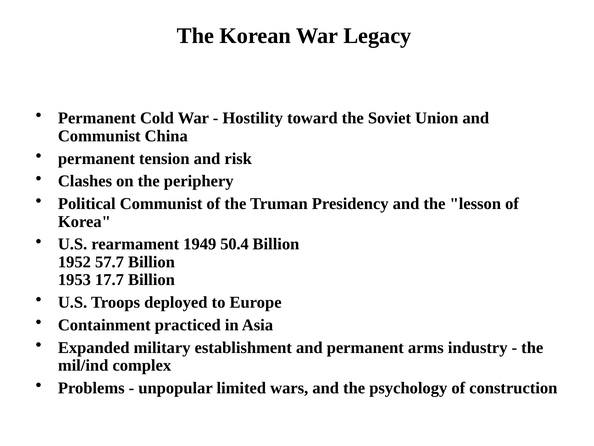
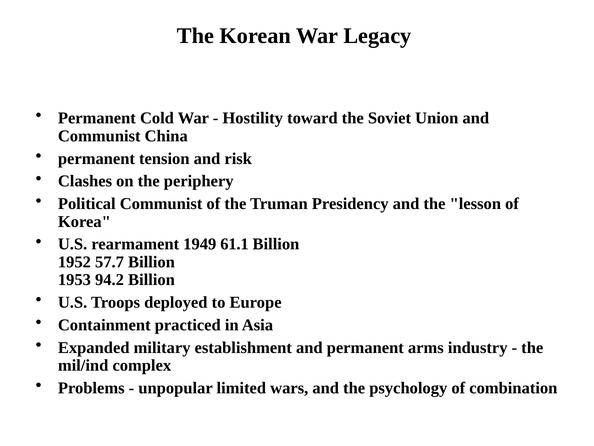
50.4: 50.4 -> 61.1 (234, 244)
17.7: 17.7 -> 94.2 (110, 280)
construction: construction -> combination (513, 388)
